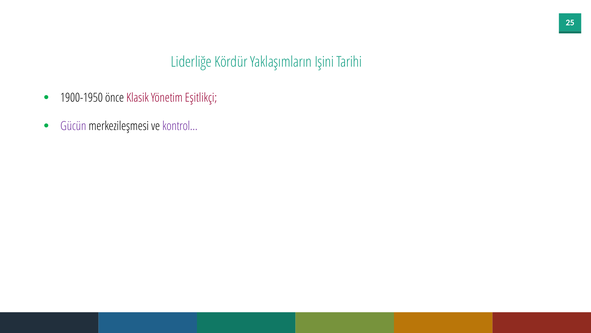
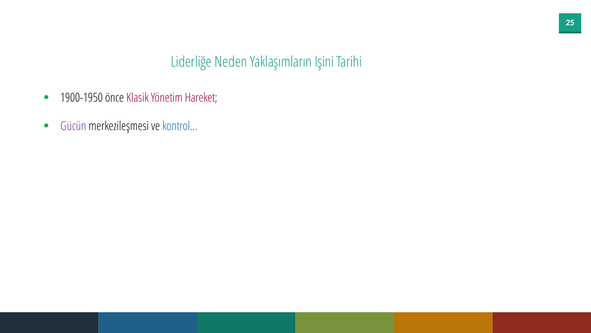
Kördür: Kördür -> Neden (231, 62)
Eşitlikçi: Eşitlikçi -> Hareket (201, 98)
kontrol… colour: purple -> blue (180, 126)
